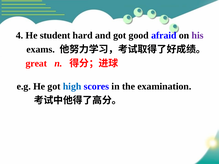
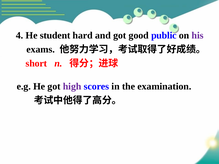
afraid: afraid -> public (164, 35)
great: great -> short (36, 64)
high colour: blue -> purple (72, 87)
